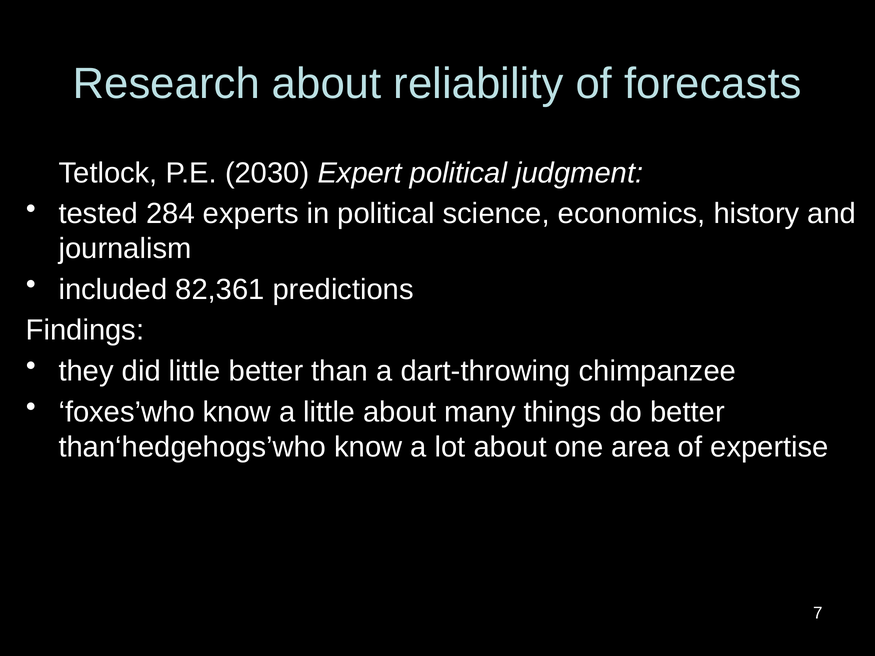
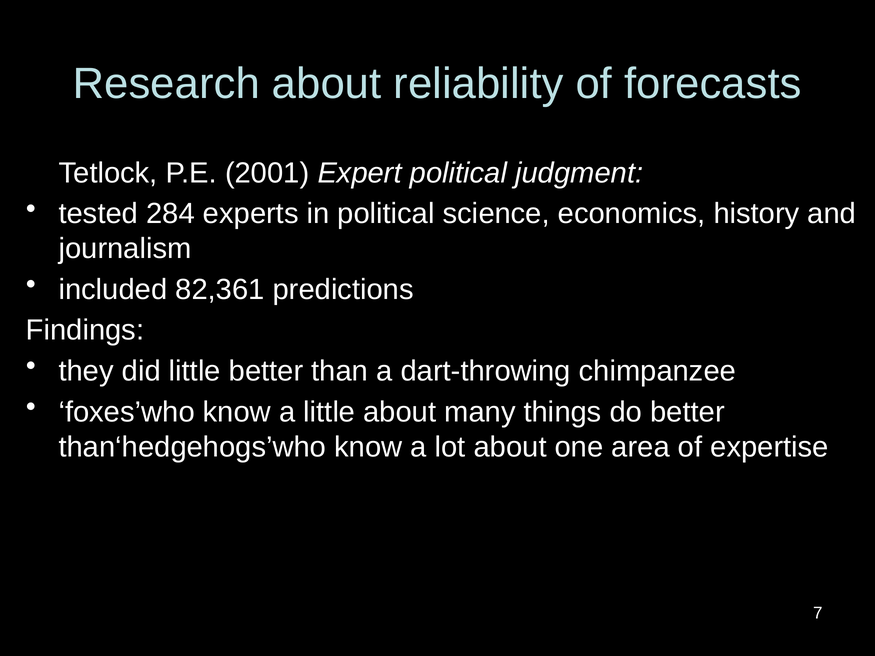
2030: 2030 -> 2001 (267, 173)
